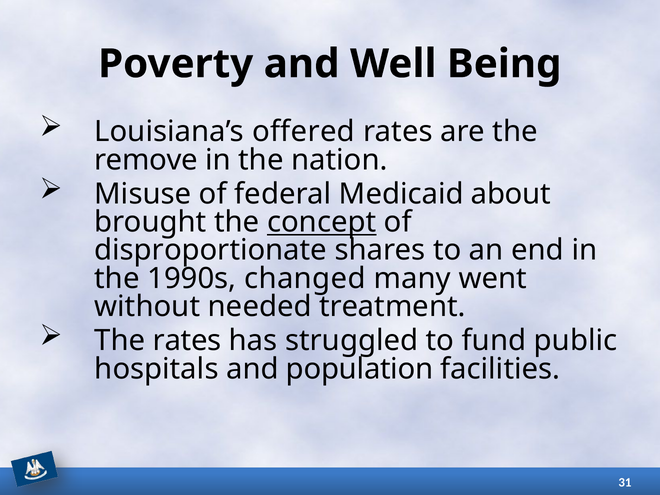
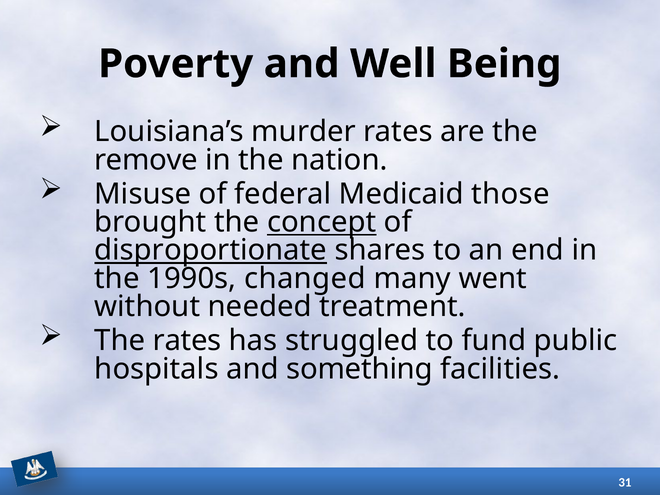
offered: offered -> murder (304, 132)
about: about -> those (511, 194)
disproportionate underline: none -> present (211, 250)
population: population -> something (360, 369)
